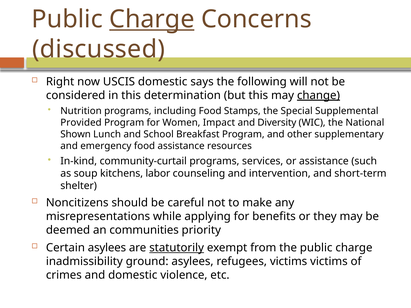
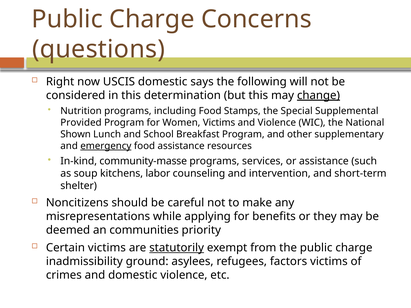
Charge underline: present -> none (152, 19)
discussed: discussed -> questions (99, 49)
Women Impact: Impact -> Victims (219, 123)
and Diversity: Diversity -> Violence (277, 123)
emergency underline: none -> present (106, 146)
community-curtail: community-curtail -> community-masse (143, 161)
Certain asylees: asylees -> victims (107, 248)
refugees victims: victims -> factors (289, 262)
